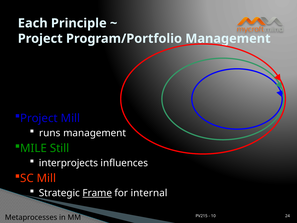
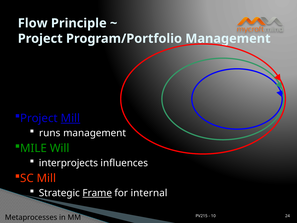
Each: Each -> Flow (33, 23)
Mill underline: none -> present (70, 118)
Still: Still -> Will (60, 148)
